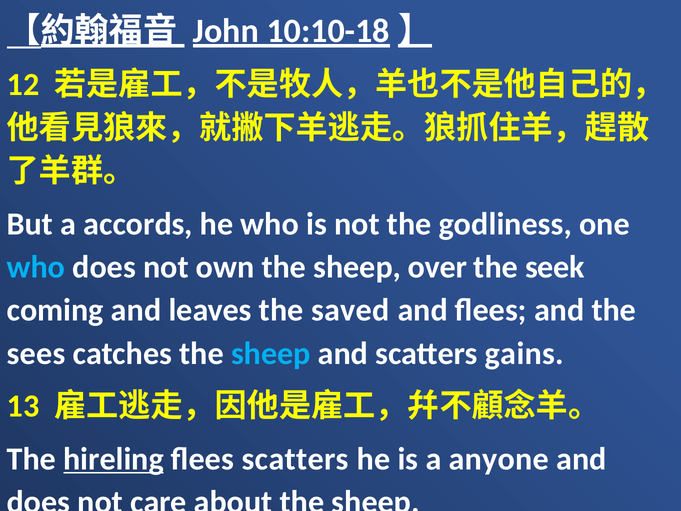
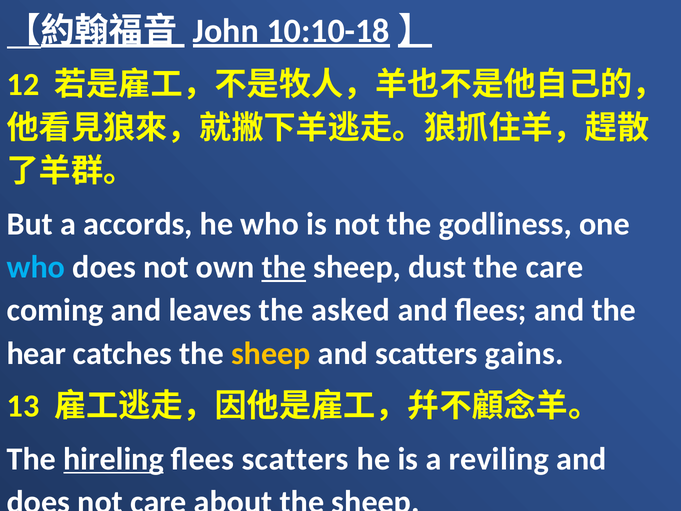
the underline: none -> present (284, 267)
over: over -> dust (437, 267)
the seek: seek -> care (554, 267)
saved: saved -> asked (350, 310)
sees: sees -> hear (36, 353)
sheep colour: light blue -> yellow (271, 353)
anyone: anyone -> reviling (499, 459)
